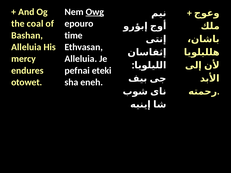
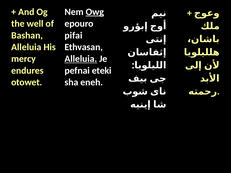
coal: coal -> well (35, 24)
time: time -> pifai (74, 35)
Alleluia underline: none -> present (81, 59)
